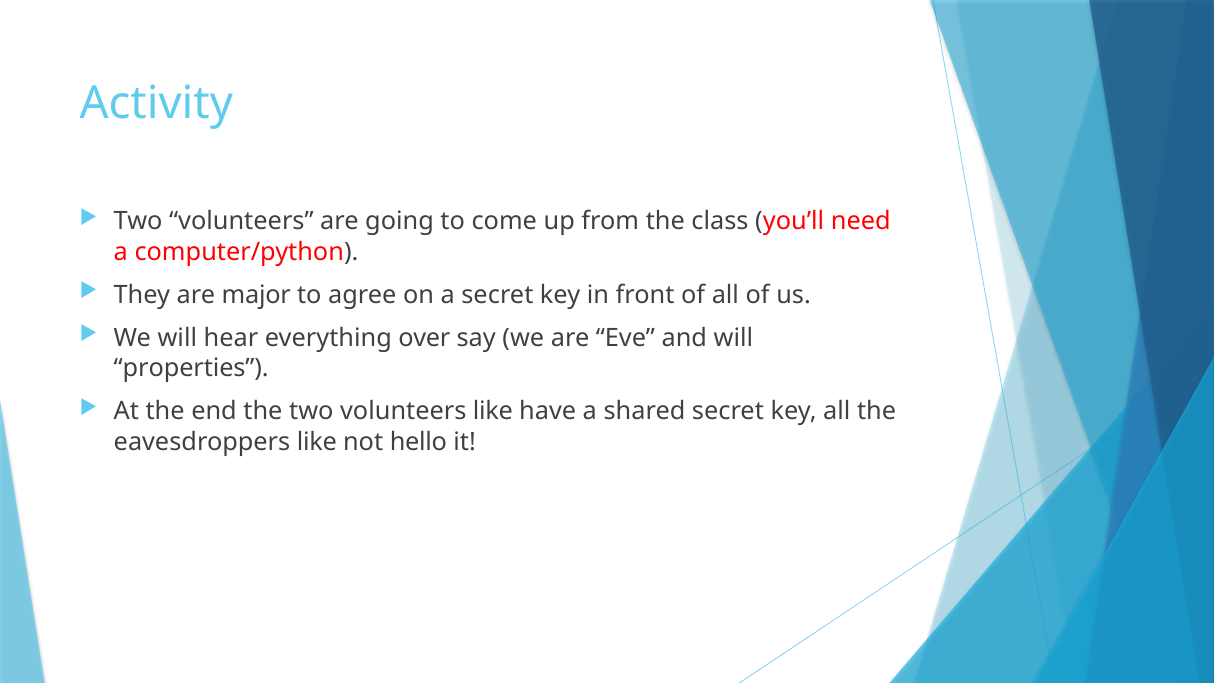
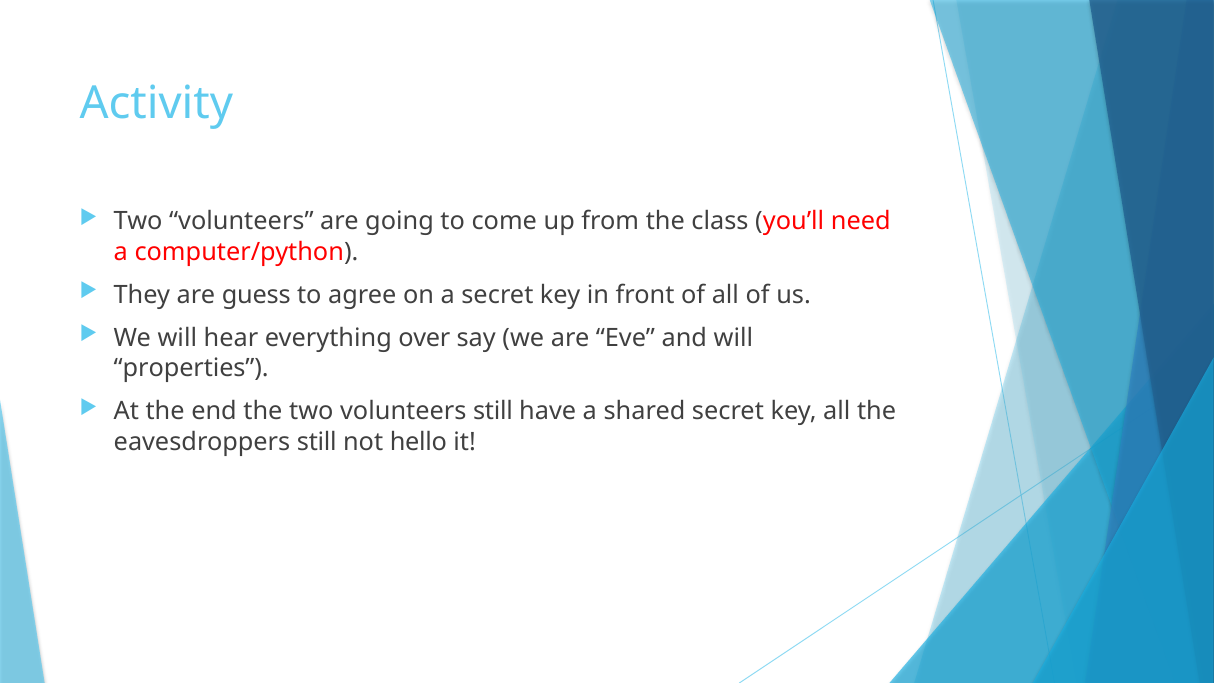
major: major -> guess (256, 295)
volunteers like: like -> still (493, 411)
eavesdroppers like: like -> still (317, 442)
